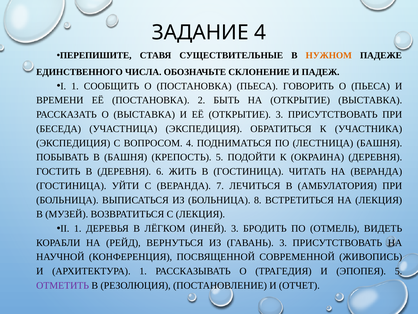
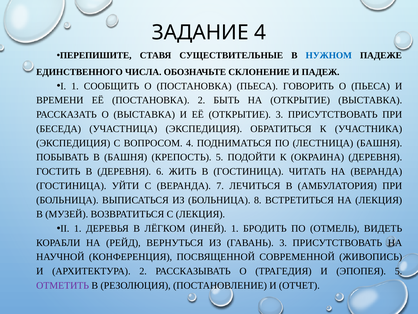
НУЖНОМ colour: orange -> blue (329, 55)
ИНЕЙ 3: 3 -> 1 (235, 228)
АРХИТЕКТУРА 1: 1 -> 2 (143, 271)
